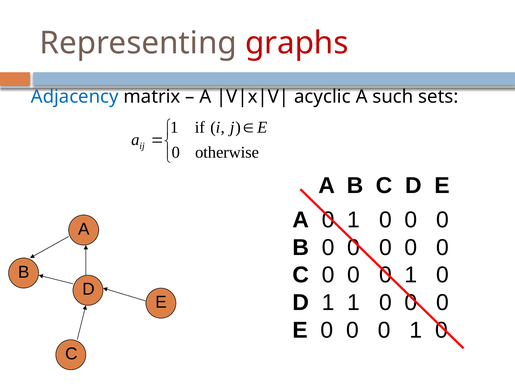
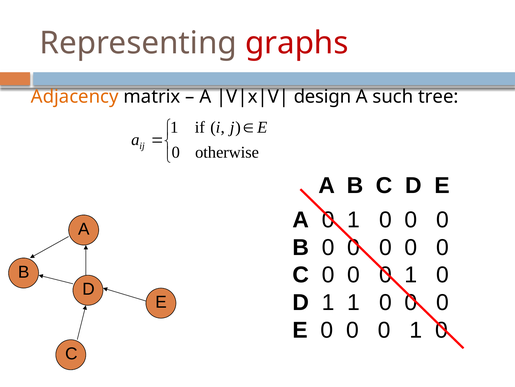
Adjacency colour: blue -> orange (75, 97)
acyclic: acyclic -> design (323, 97)
sets: sets -> tree (438, 97)
